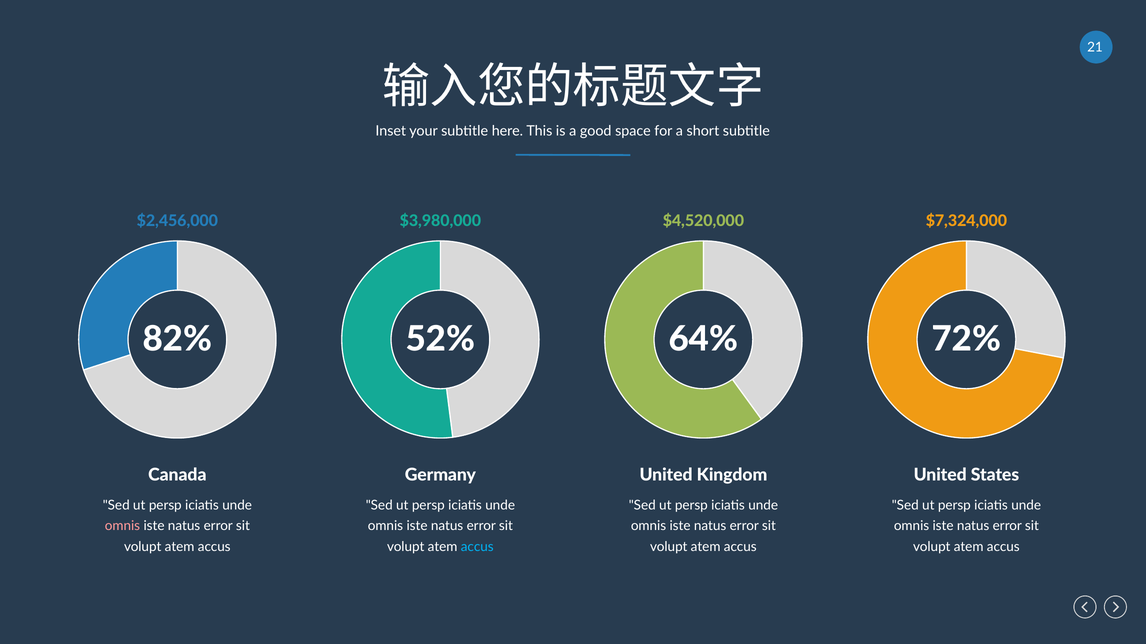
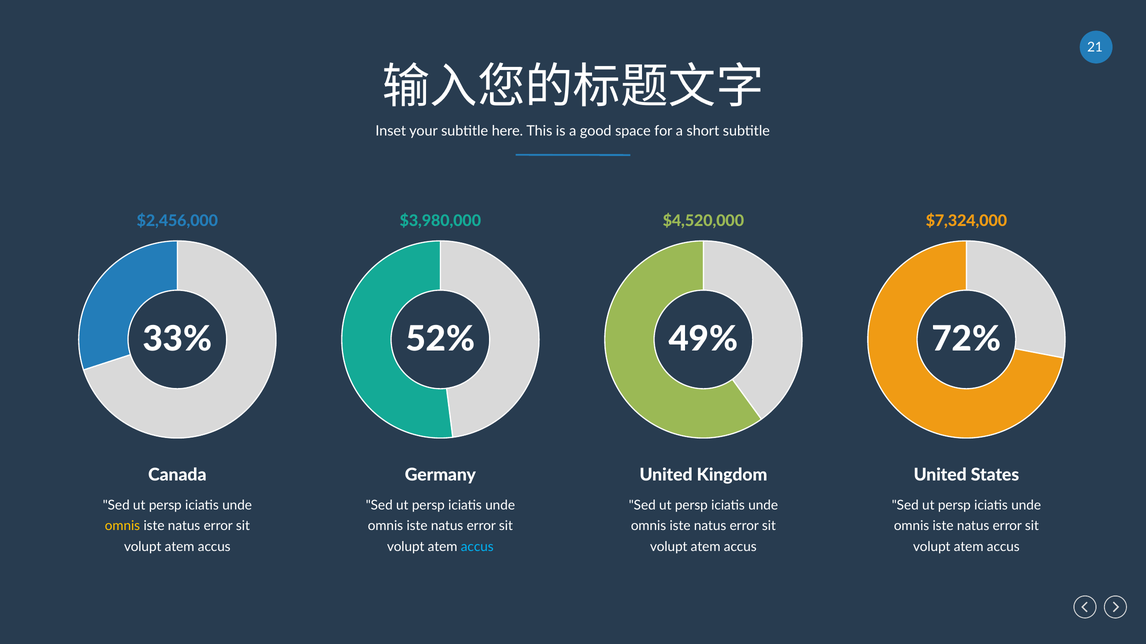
82%: 82% -> 33% (177, 339)
64%: 64% -> 49% (703, 339)
omnis colour: pink -> yellow (122, 527)
